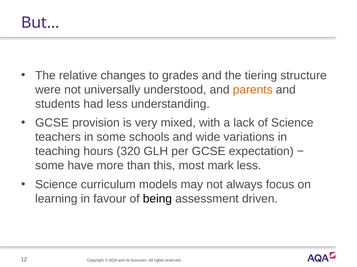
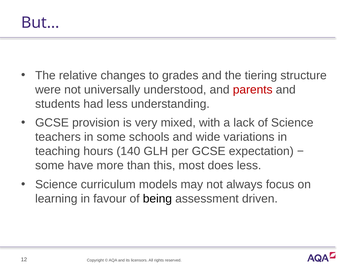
parents colour: orange -> red (253, 90)
320: 320 -> 140 (128, 152)
mark: mark -> does (221, 166)
